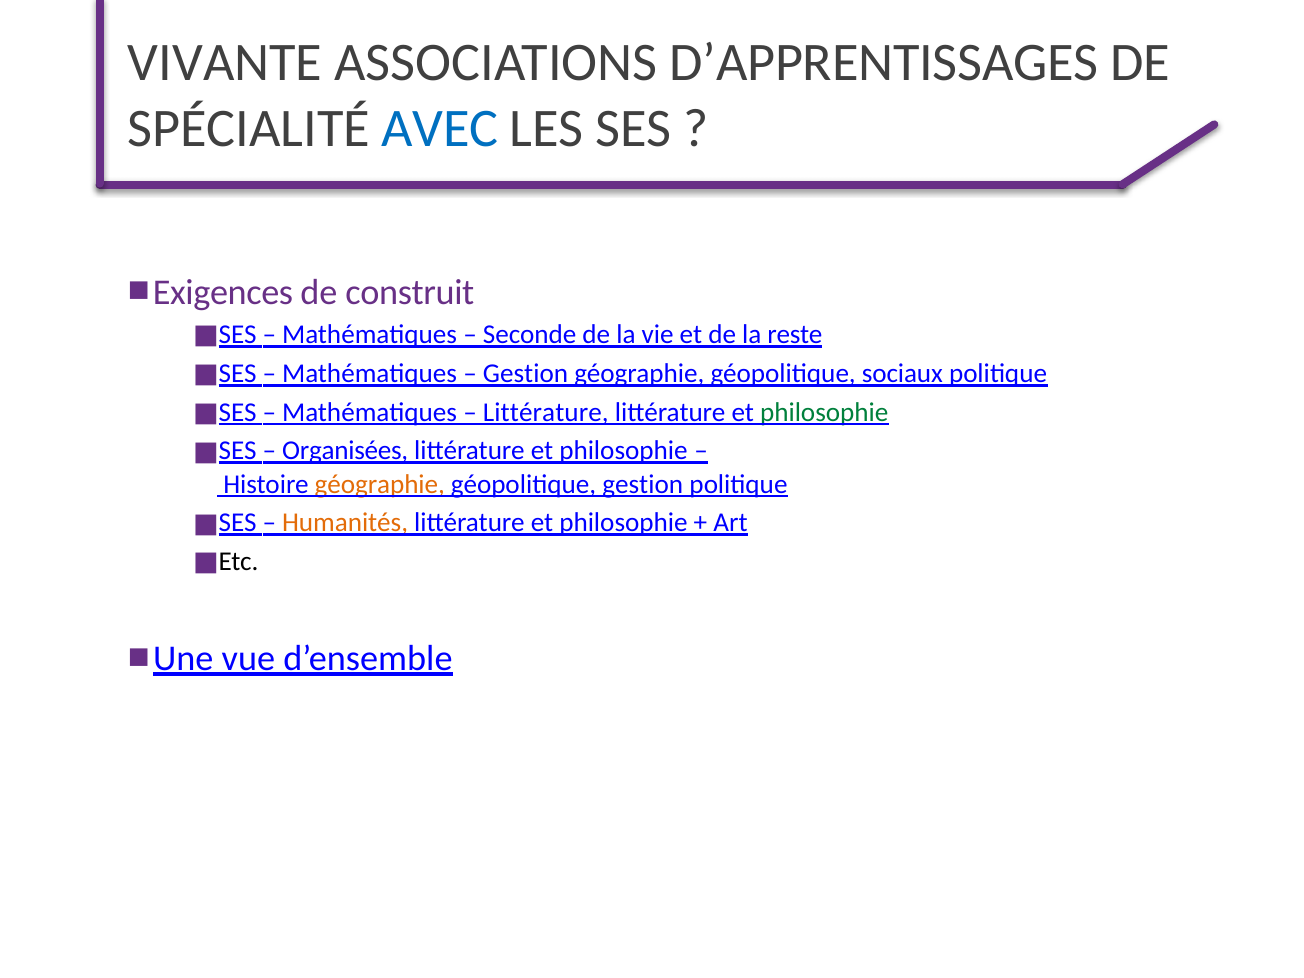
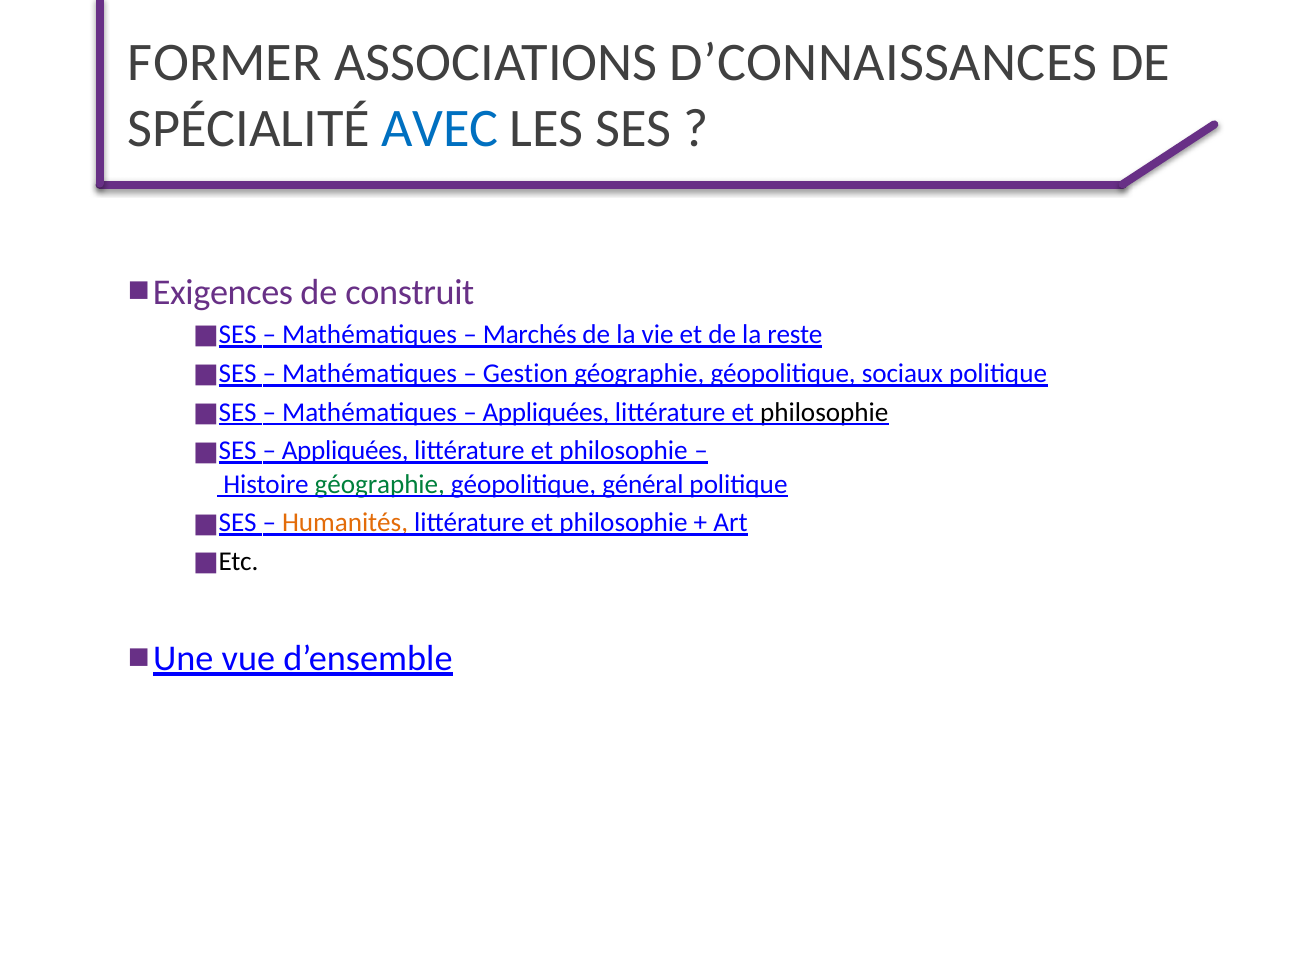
VIVANTE: VIVANTE -> FORMER (225, 63)
D’APPRENTISSAGES: D’APPRENTISSAGES -> D’CONNAISSANCES (884, 63)
Seconde: Seconde -> Marchés (530, 335)
Littérature: Littérature -> Appliquées (546, 412)
philosophie colour: green -> black (824, 412)
Organisées: Organisées -> Appliquées (345, 451)
géographie colour: orange -> green (380, 484)
géopolitique gestion: gestion -> général (643, 484)
